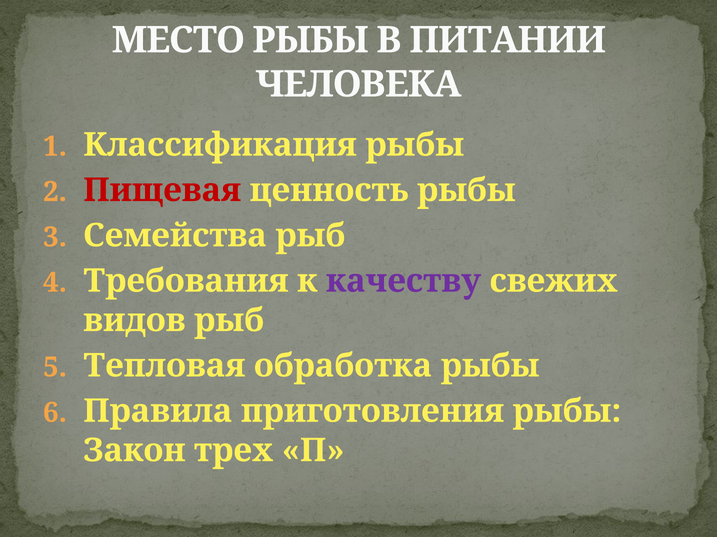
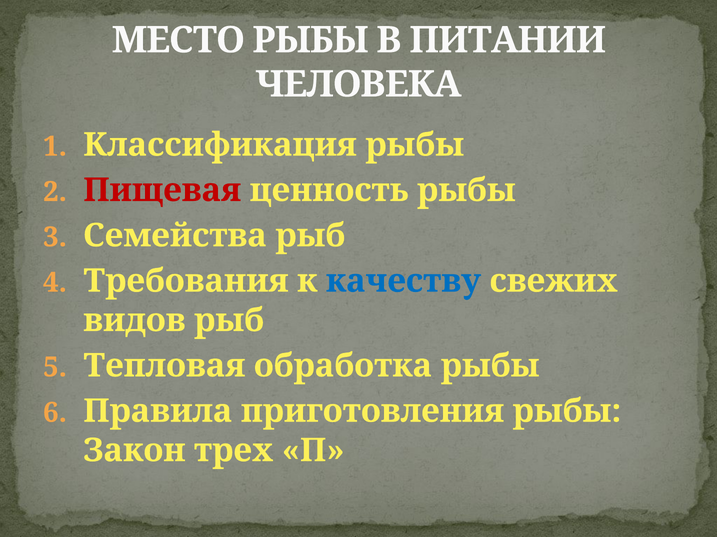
качеству colour: purple -> blue (403, 281)
